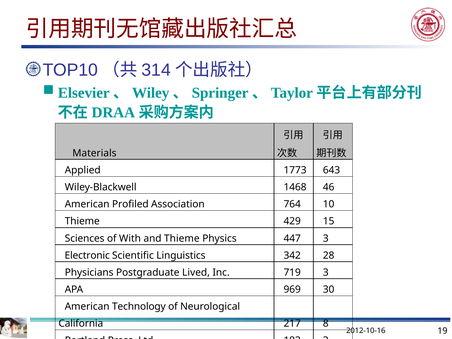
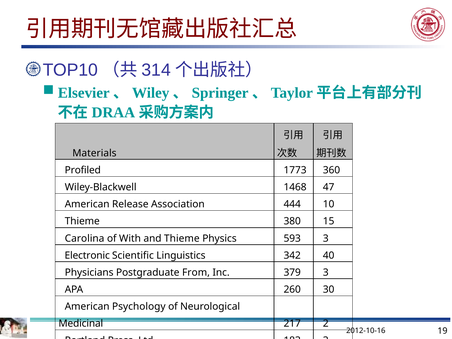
Applied: Applied -> Profiled (83, 170)
643: 643 -> 360 (332, 170)
46: 46 -> 47 (329, 187)
Profiled: Profiled -> Release (130, 204)
764: 764 -> 444 (292, 204)
429: 429 -> 380 (292, 221)
Sciences: Sciences -> Carolina (85, 238)
447: 447 -> 593 (292, 238)
28: 28 -> 40 (329, 255)
Lived: Lived -> From (196, 272)
719: 719 -> 379 (292, 272)
969: 969 -> 260 (292, 290)
Technology: Technology -> Psychology (139, 307)
California: California -> Medicinal (81, 324)
8: 8 -> 2 (326, 324)
